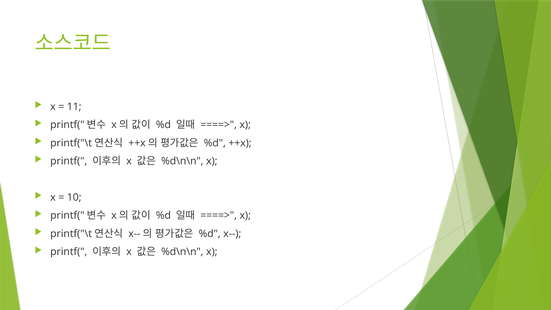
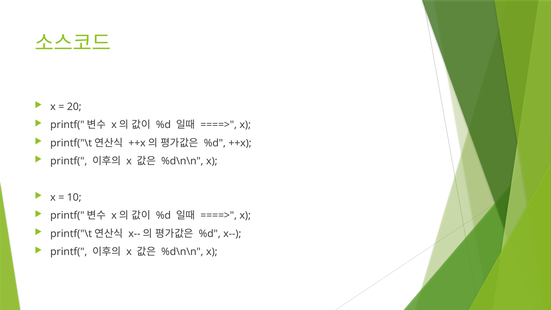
11: 11 -> 20 (74, 107)
